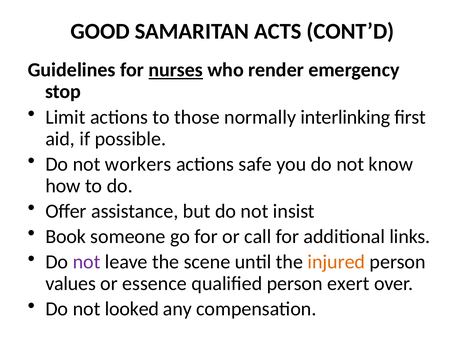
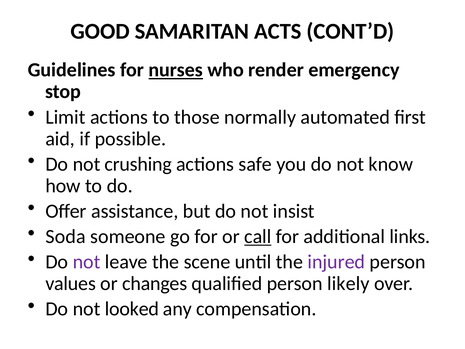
interlinking: interlinking -> automated (345, 117)
workers: workers -> crushing (138, 164)
Book: Book -> Soda (66, 236)
call underline: none -> present (258, 236)
injured colour: orange -> purple (336, 262)
essence: essence -> changes (155, 283)
exert: exert -> likely (348, 283)
